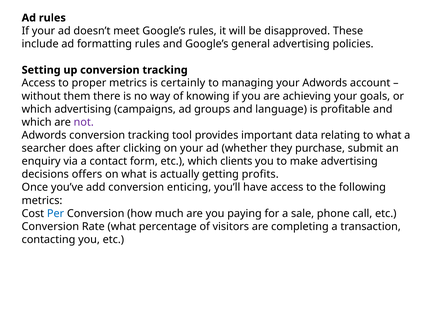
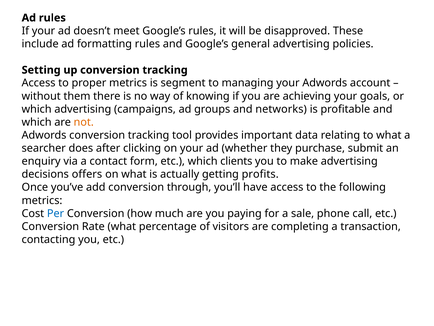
certainly: certainly -> segment (183, 83)
language: language -> networks (281, 109)
not colour: purple -> orange (84, 122)
enticing: enticing -> through (189, 187)
